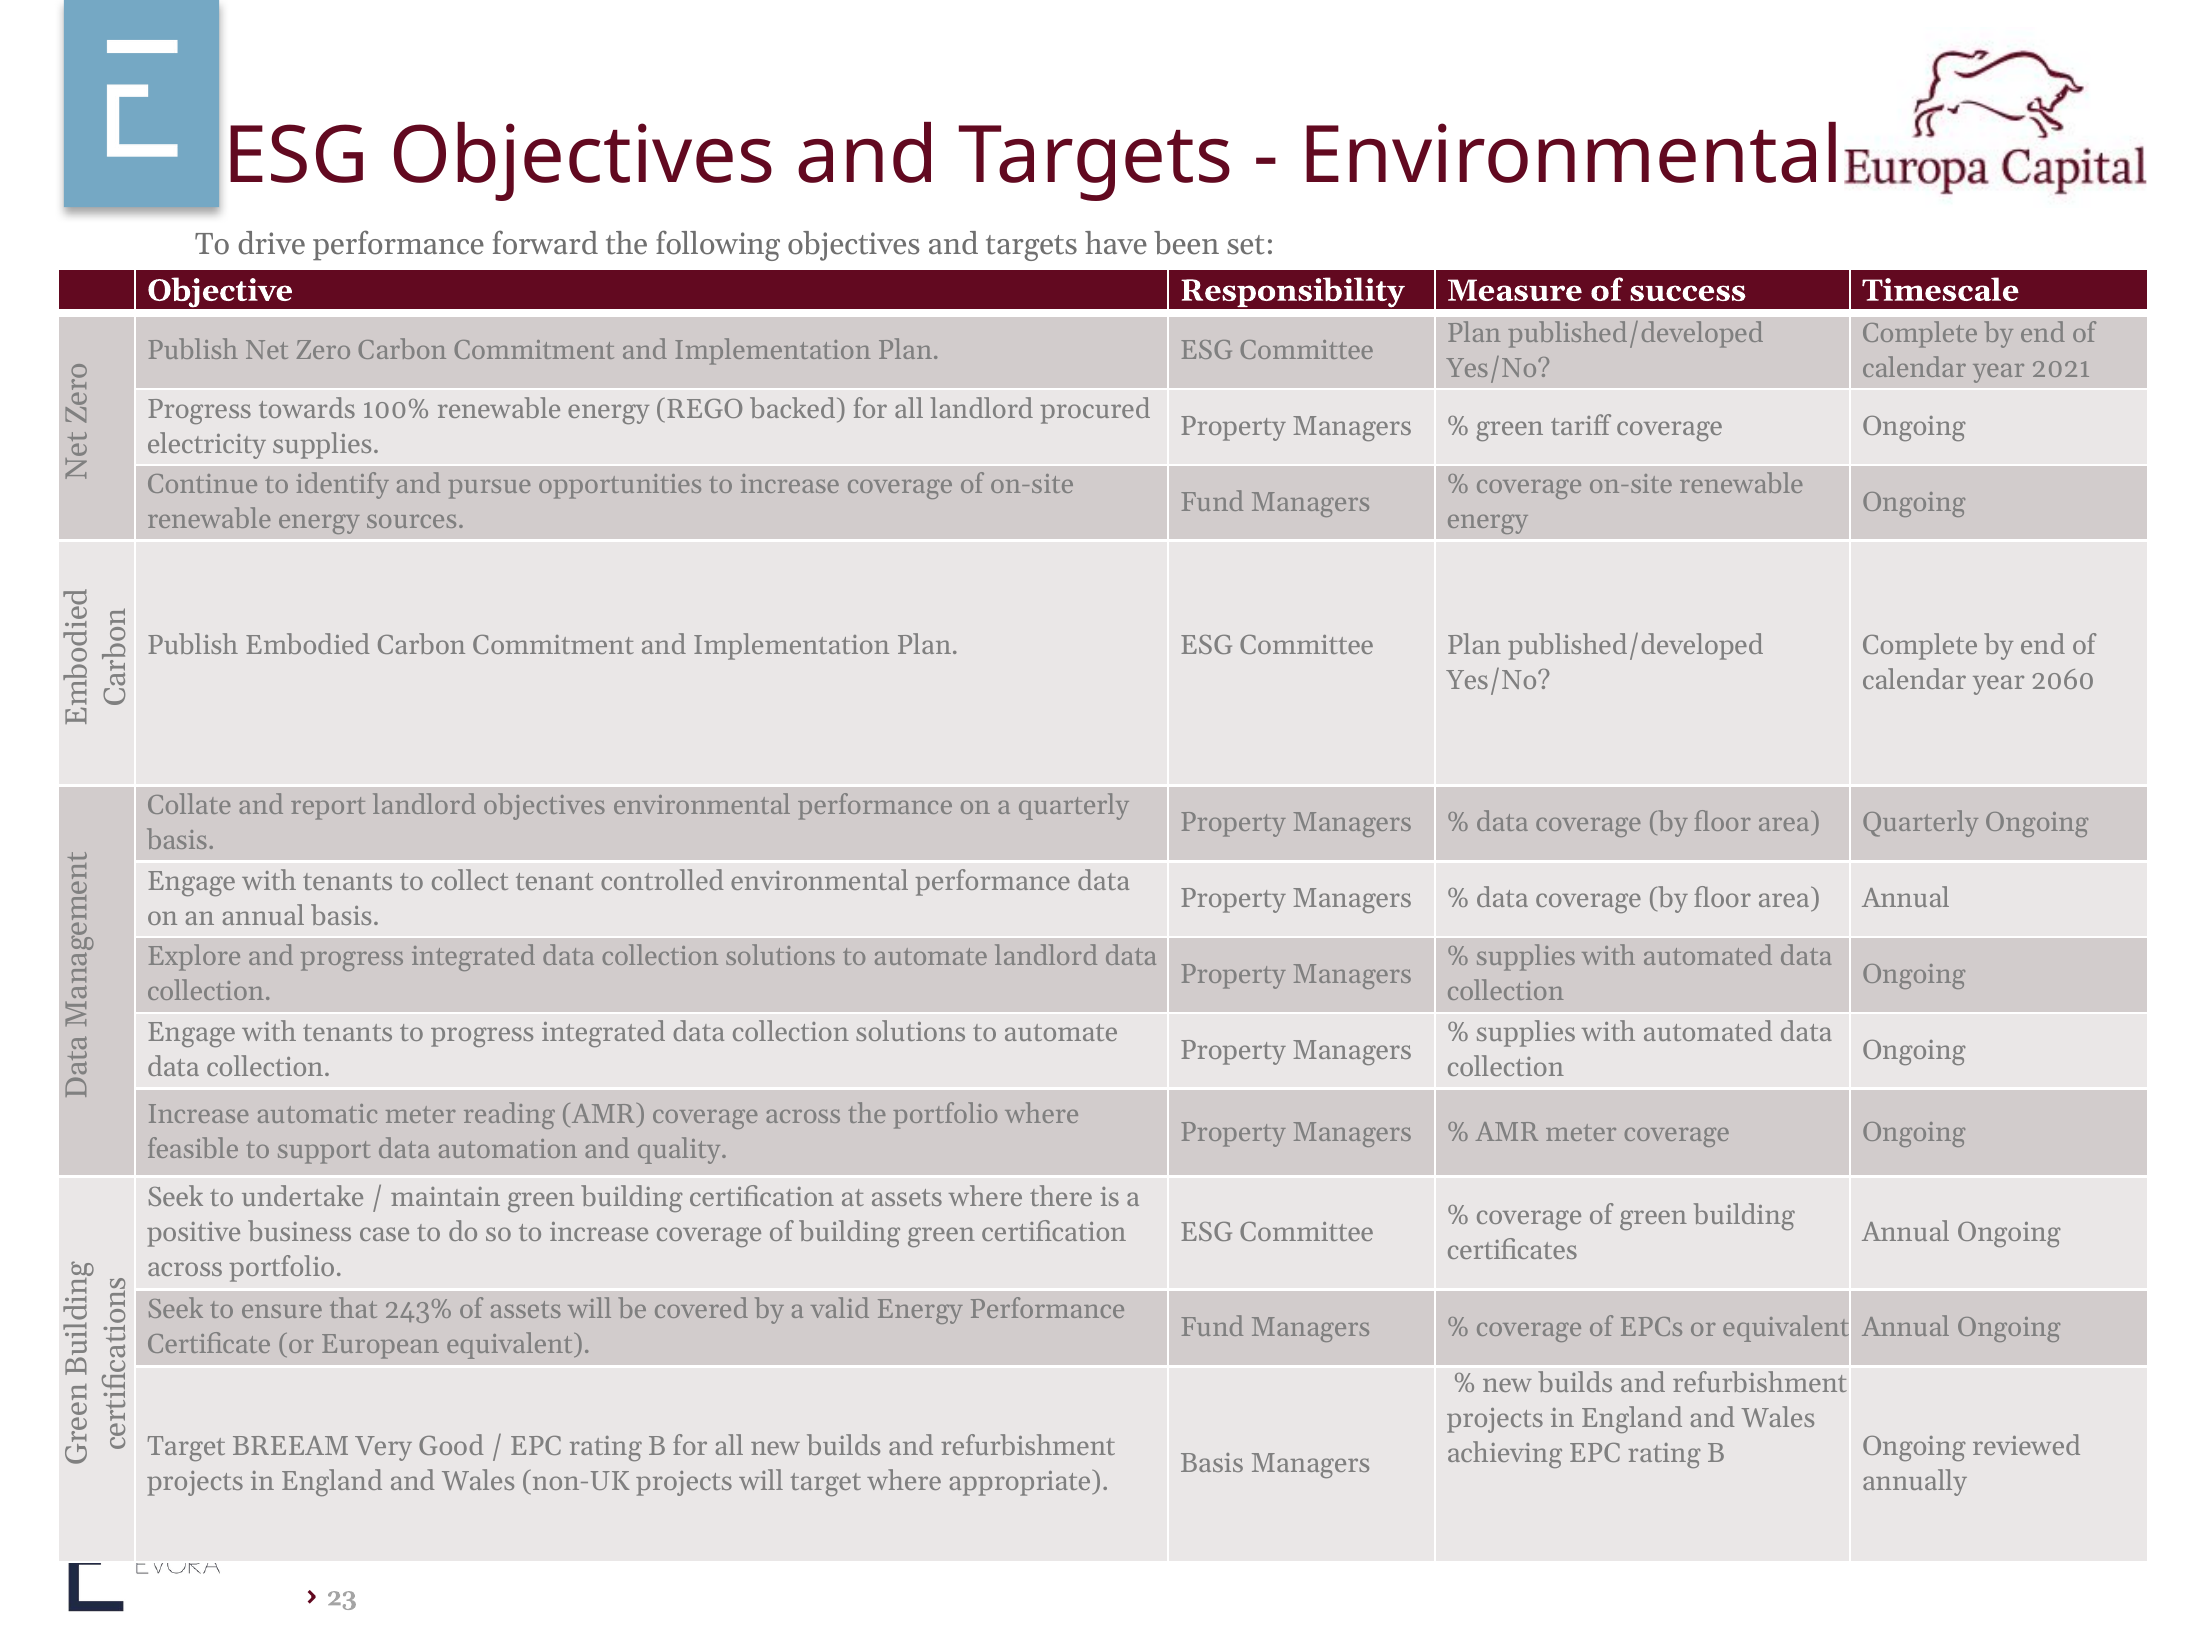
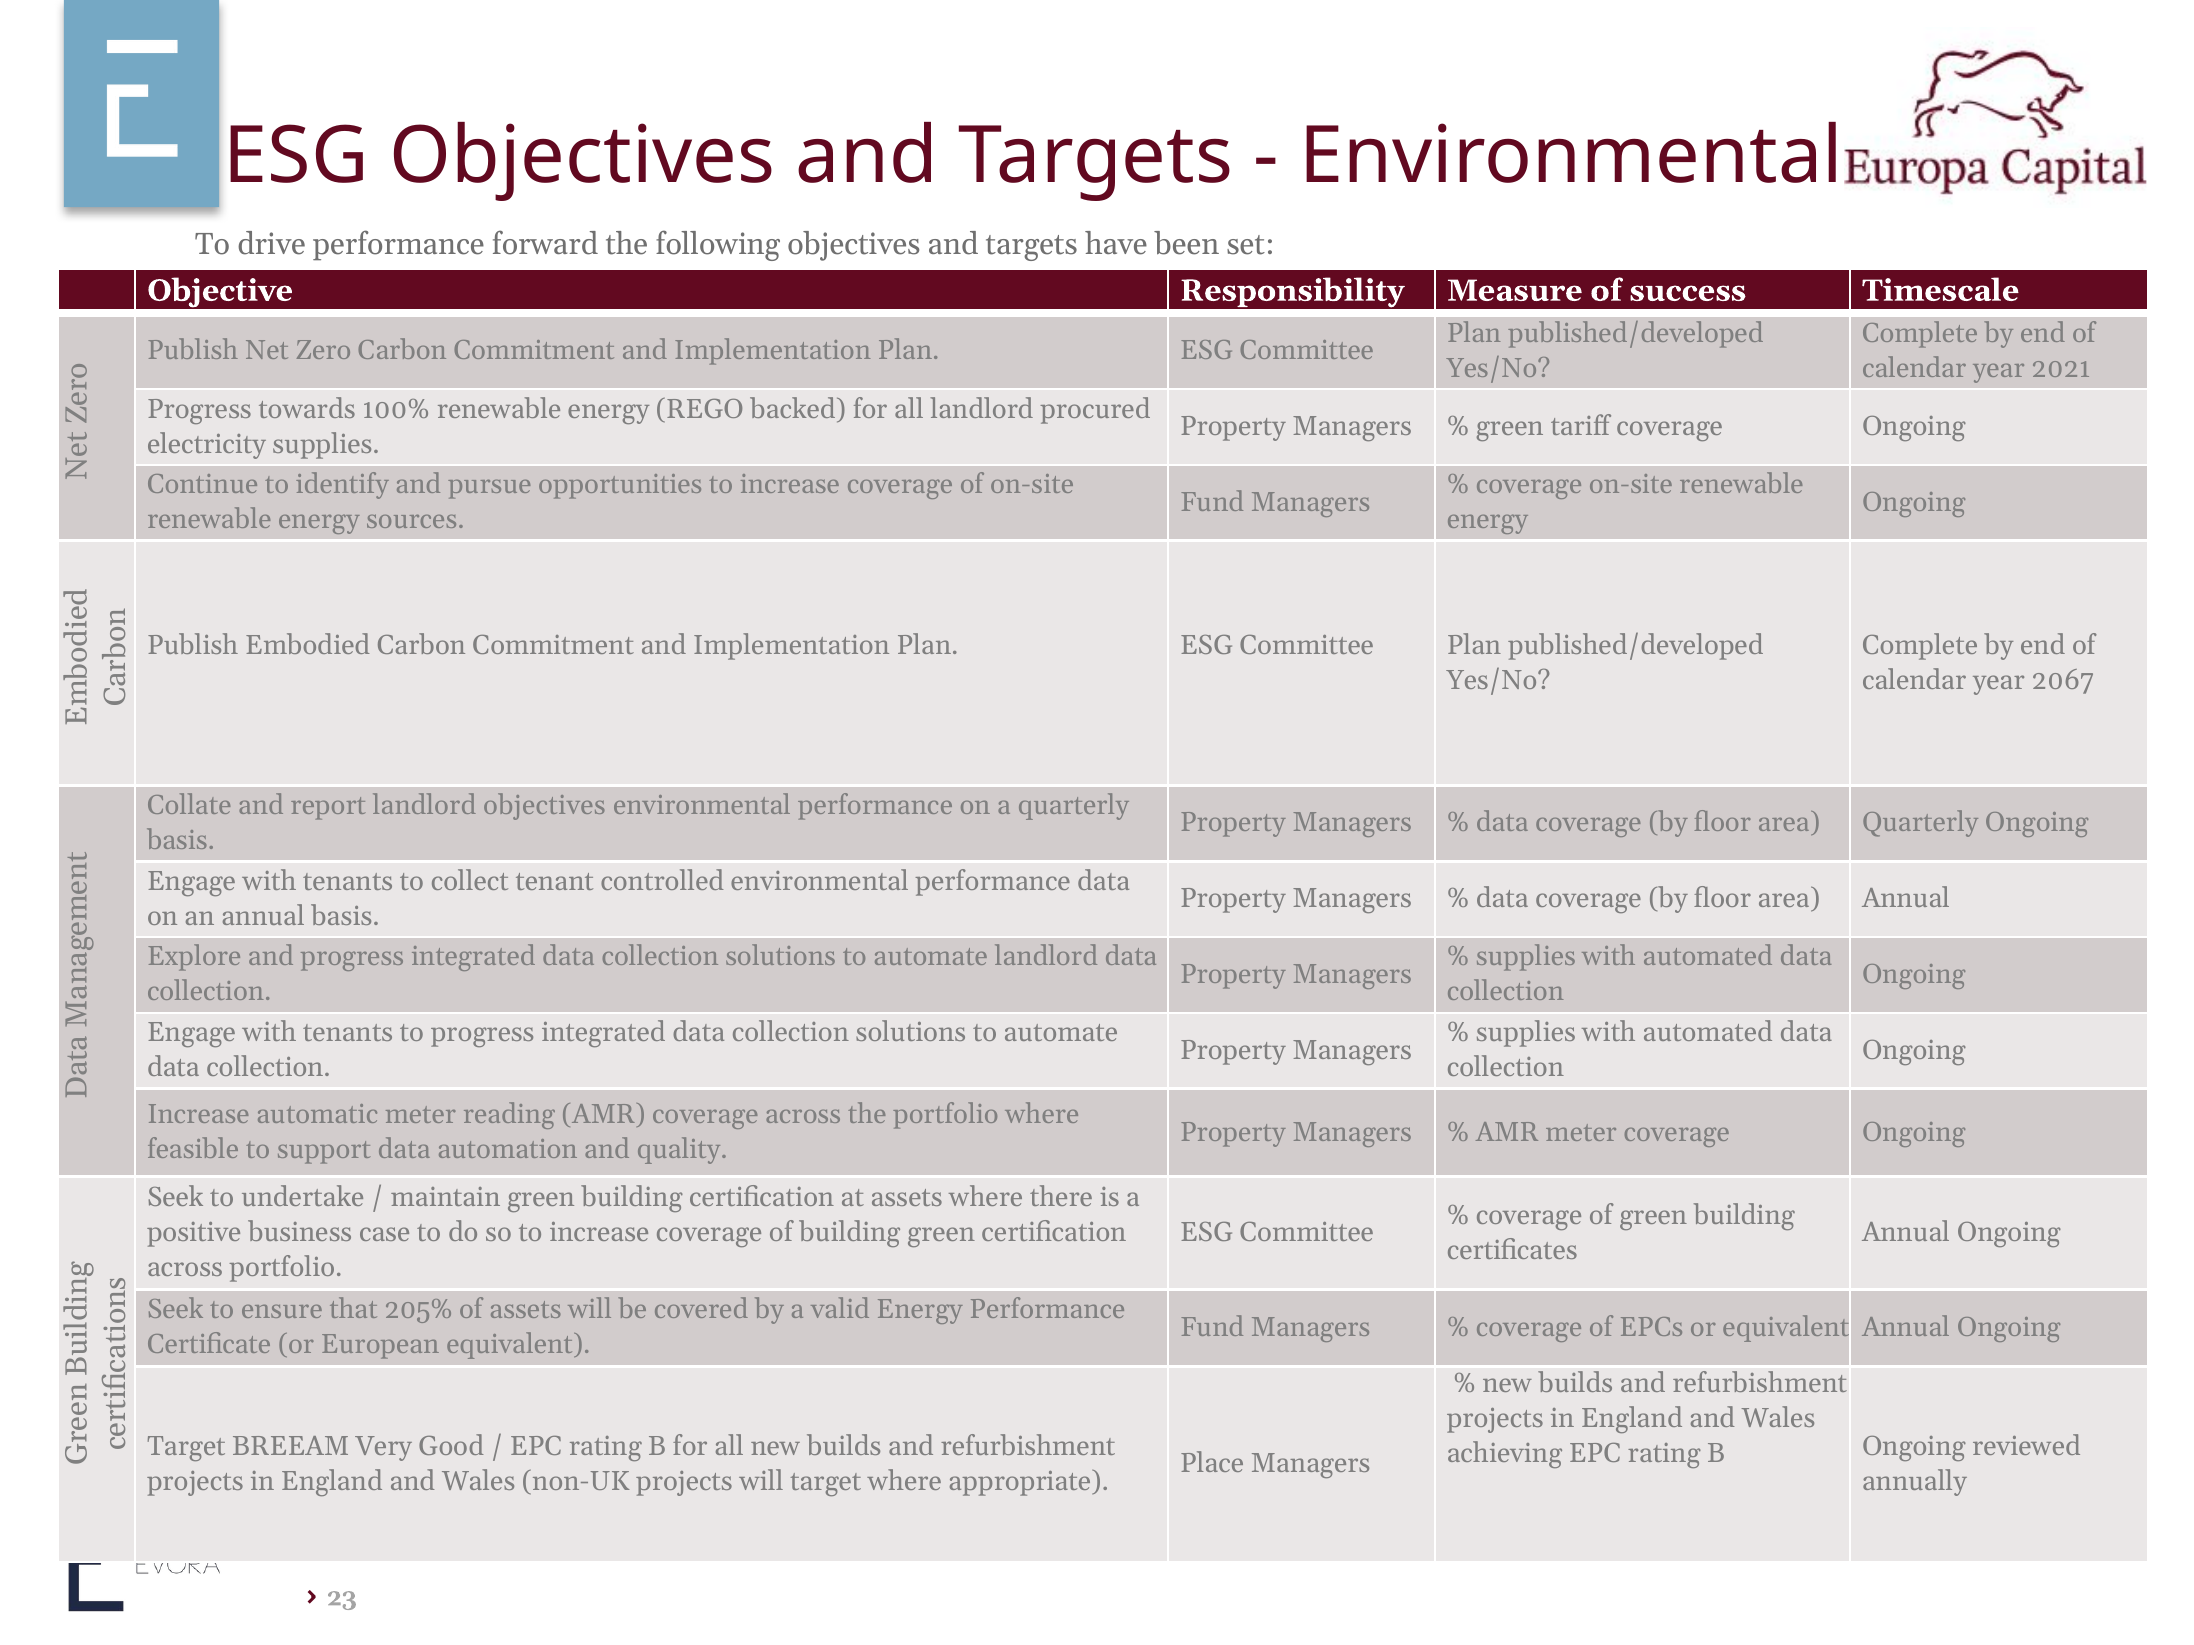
2060: 2060 -> 2067 (2063, 680)
243%: 243% -> 205% (419, 1310)
Basis: Basis -> Place (1212, 1464)
